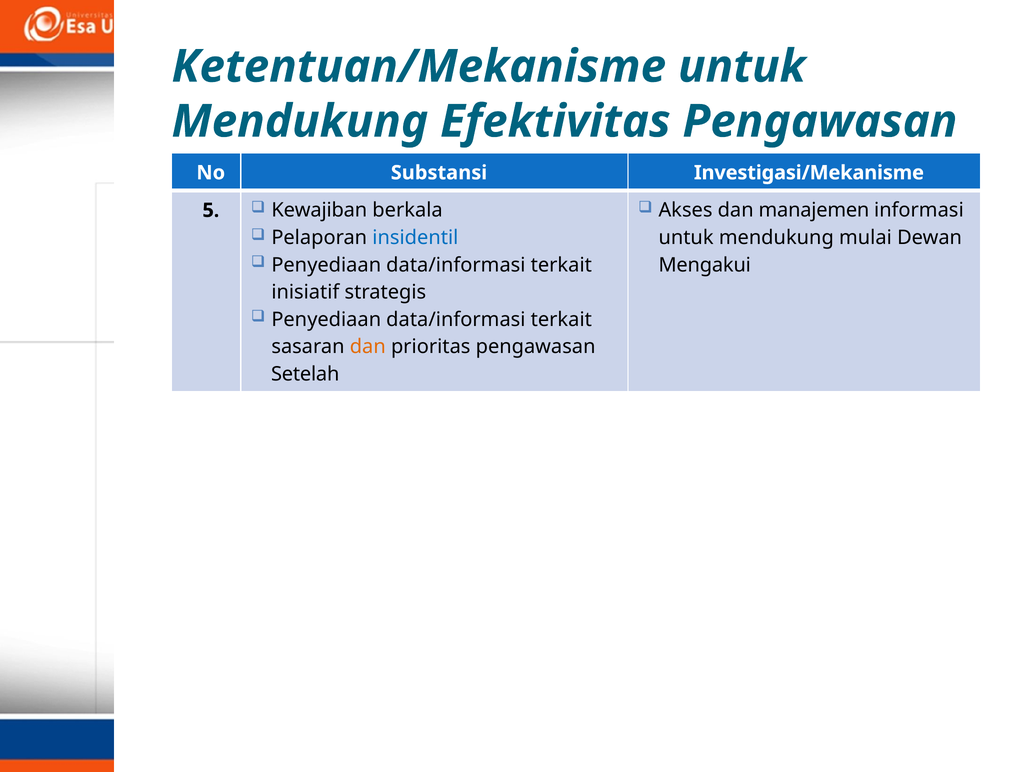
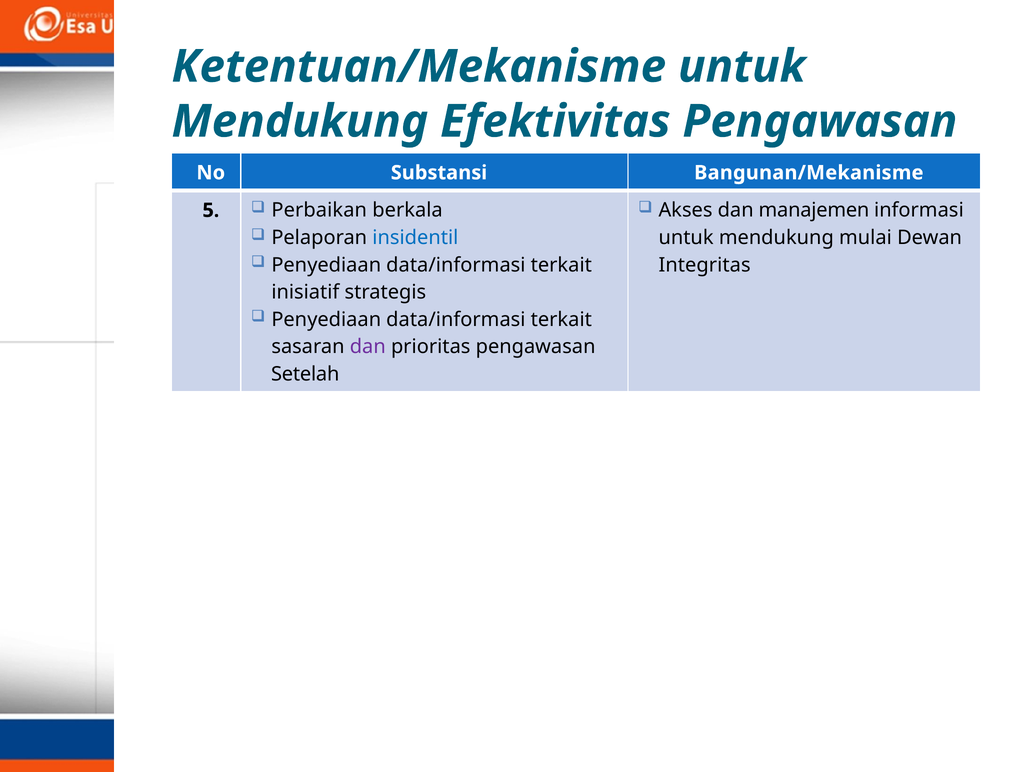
Investigasi/Mekanisme: Investigasi/Mekanisme -> Bangunan/Mekanisme (809, 173)
Kewajiban: Kewajiban -> Perbaikan (319, 210)
Mengakui: Mengakui -> Integritas (705, 265)
dan colour: orange -> purple (368, 347)
